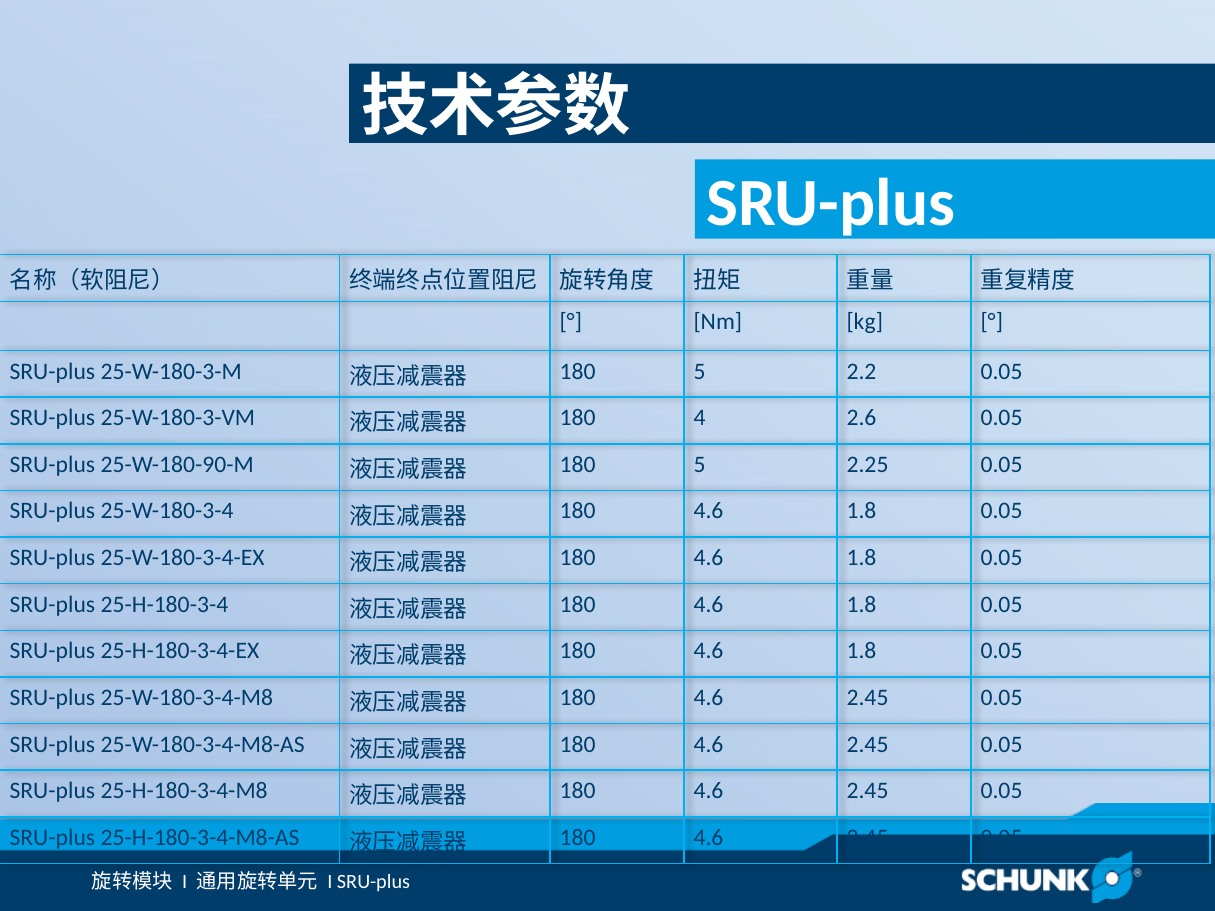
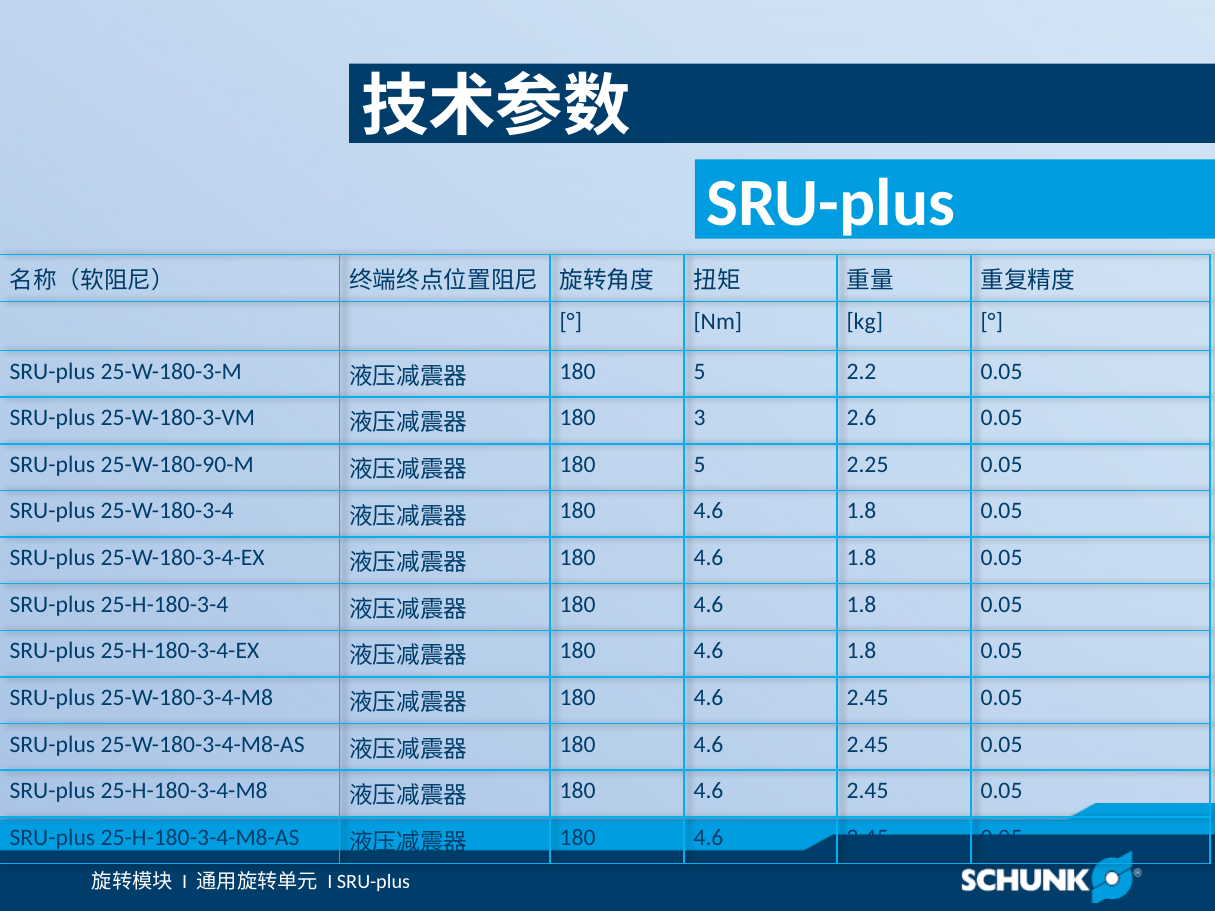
4: 4 -> 3 (700, 418)
